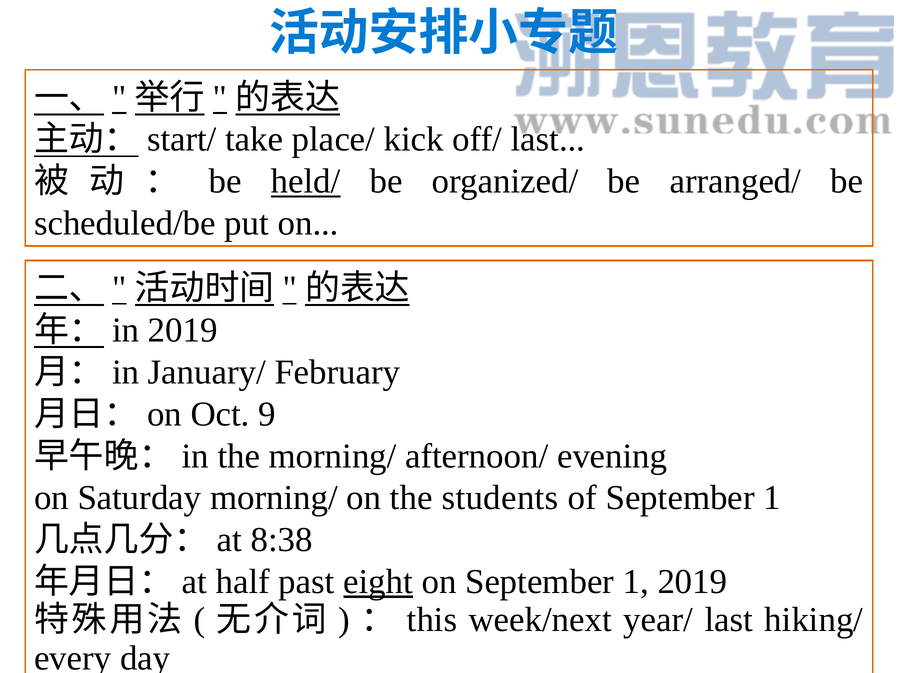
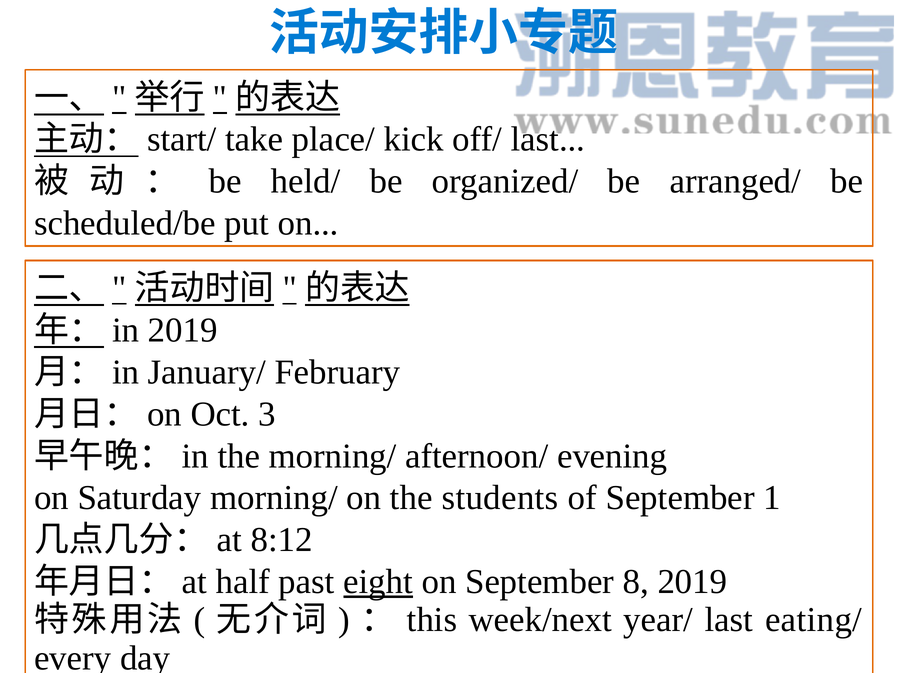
held/ underline: present -> none (306, 182)
9: 9 -> 3 (267, 414)
8:38: 8:38 -> 8:12 (282, 540)
on September 1: 1 -> 8 (636, 582)
hiking/: hiking/ -> eating/ (814, 620)
